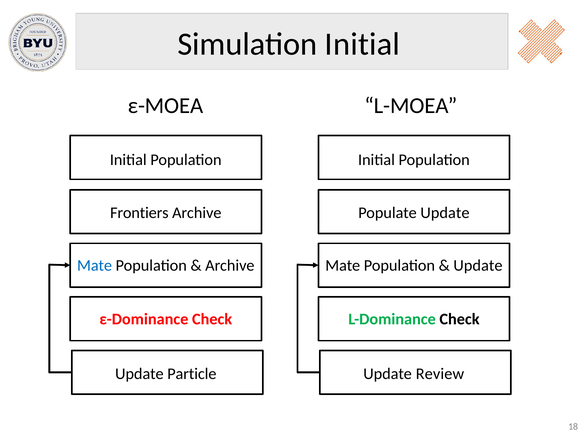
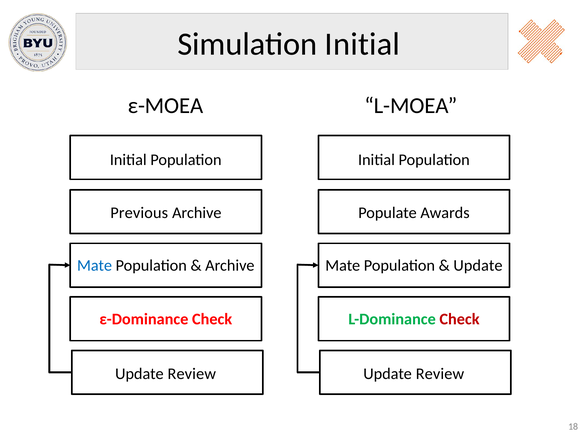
Frontiers: Frontiers -> Previous (139, 213)
Populate Update: Update -> Awards (445, 213)
Check colour: black -> red (459, 319)
Particle: Particle -> Review (192, 374)
